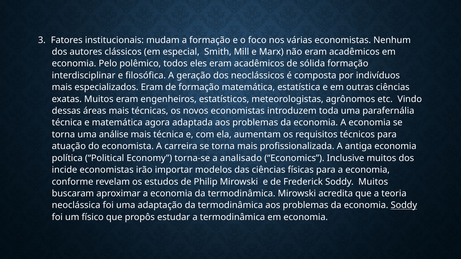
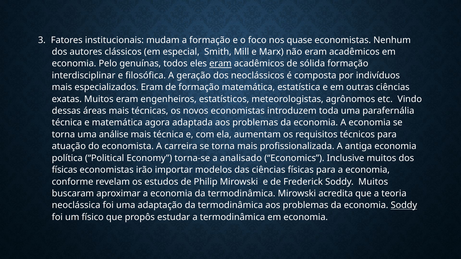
várias: várias -> quase (299, 40)
polêmico: polêmico -> genuínas (140, 64)
eram underline: none -> present (220, 64)
incide: incide -> físicas (65, 170)
